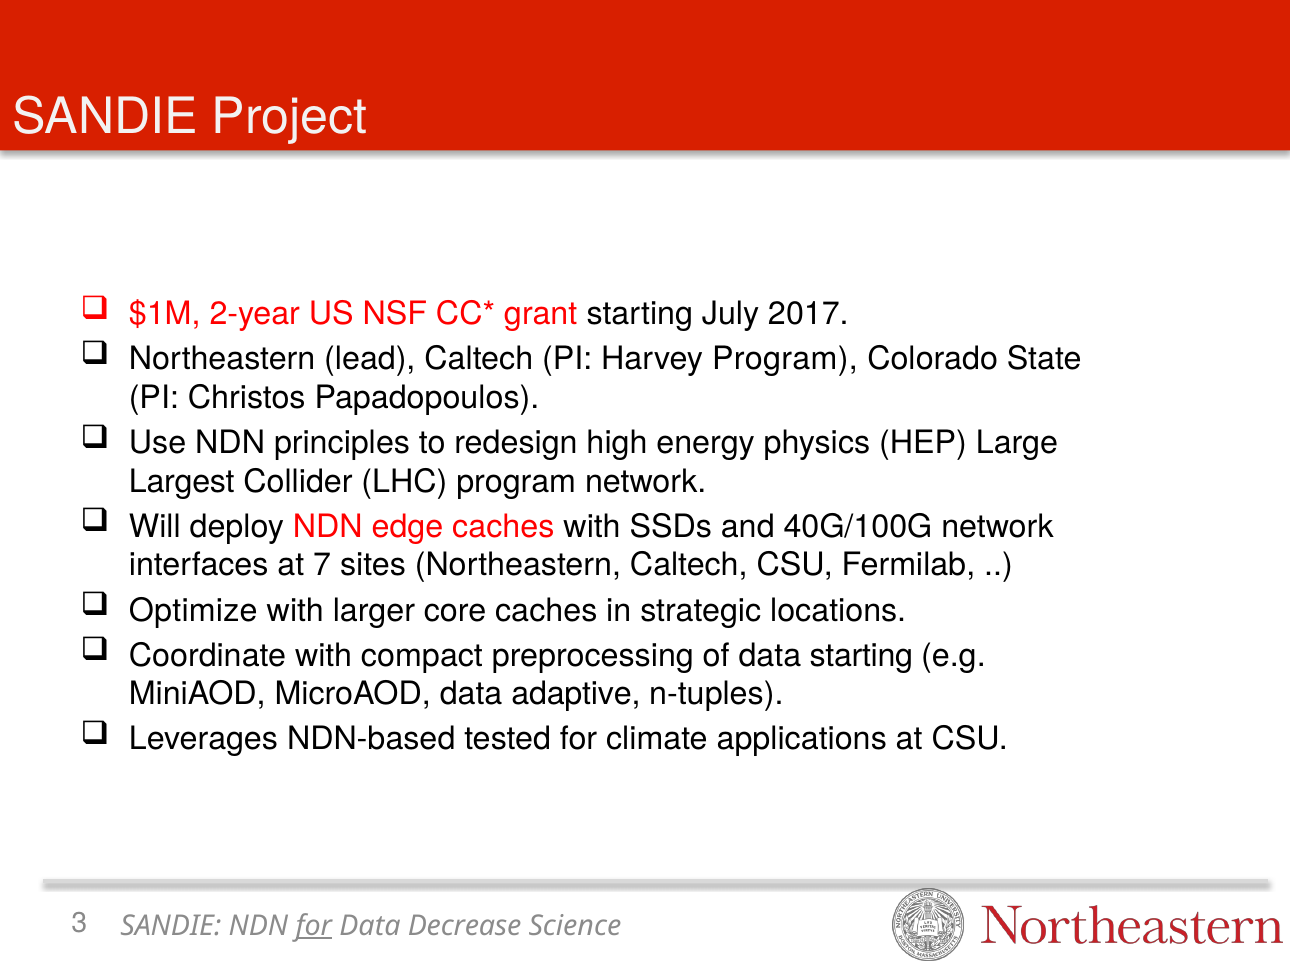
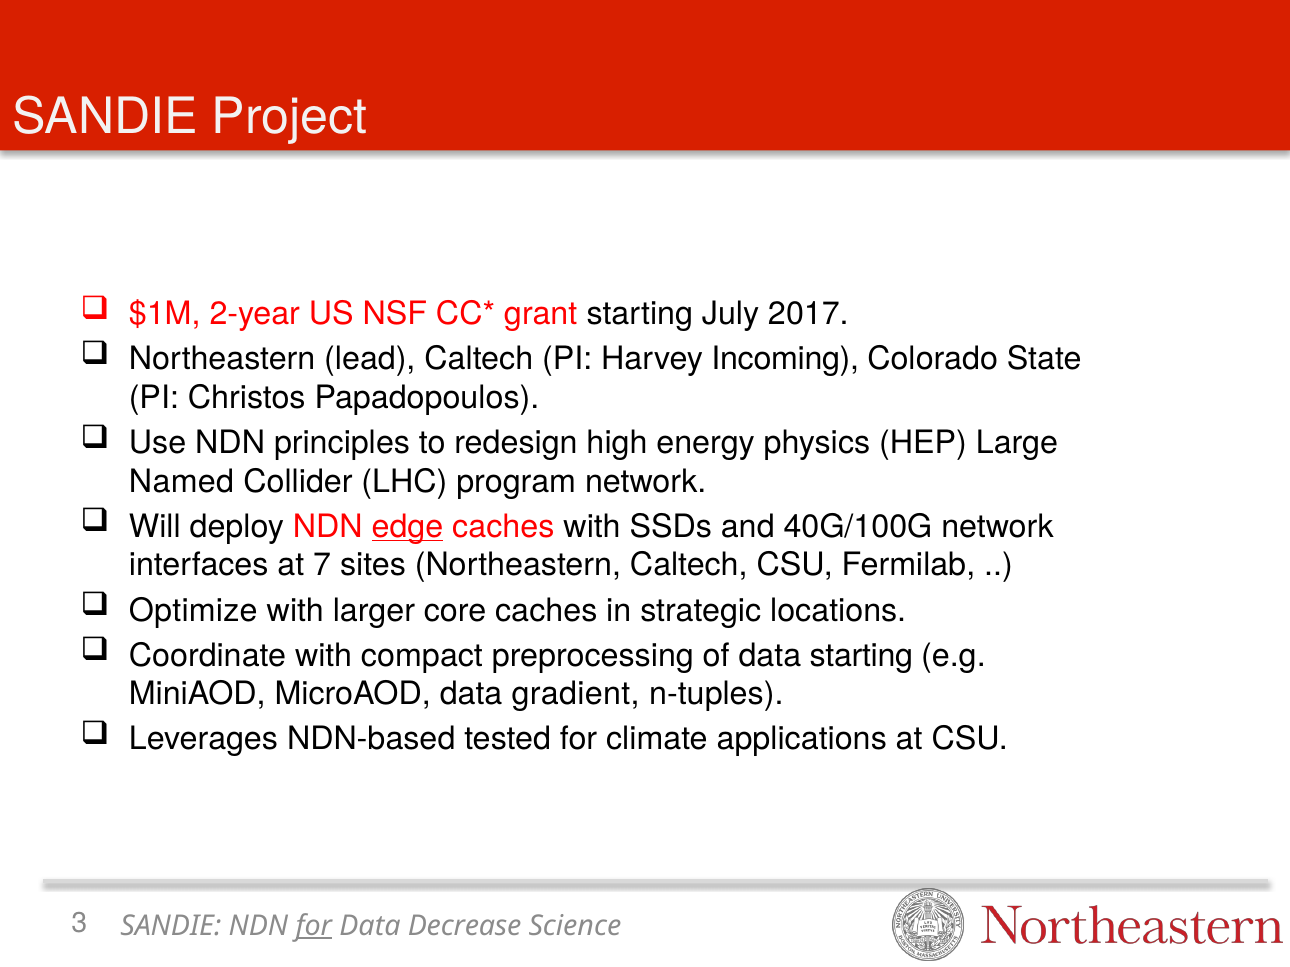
Harvey Program: Program -> Incoming (785, 359)
Largest: Largest -> Named (182, 482)
edge underline: none -> present (407, 527)
adaptive: adaptive -> gradient (576, 695)
